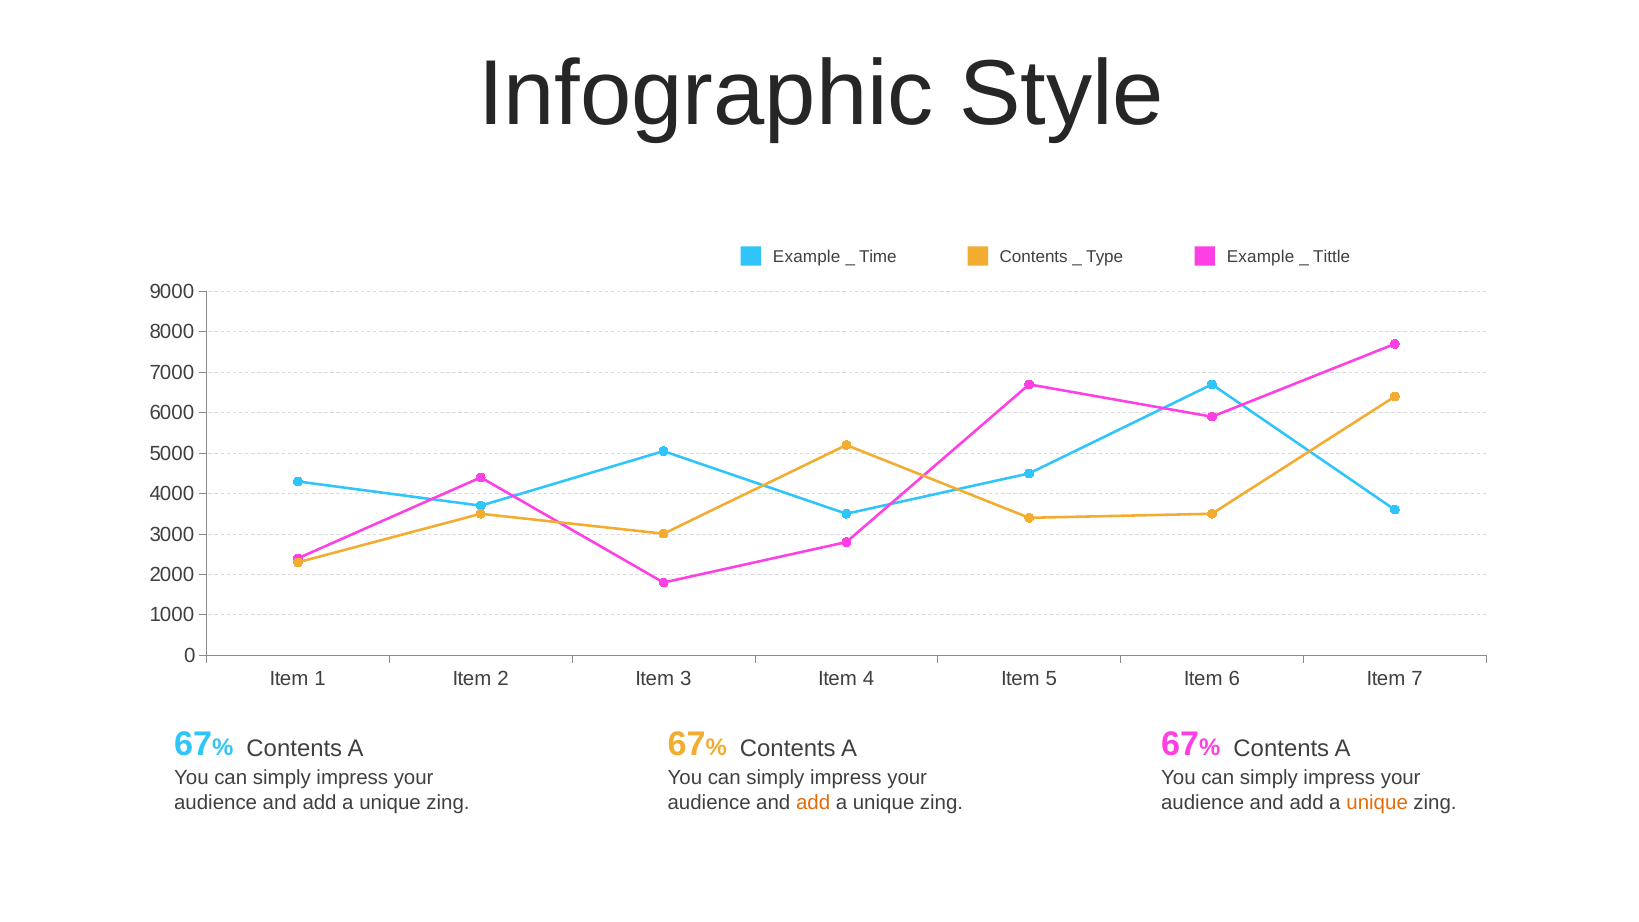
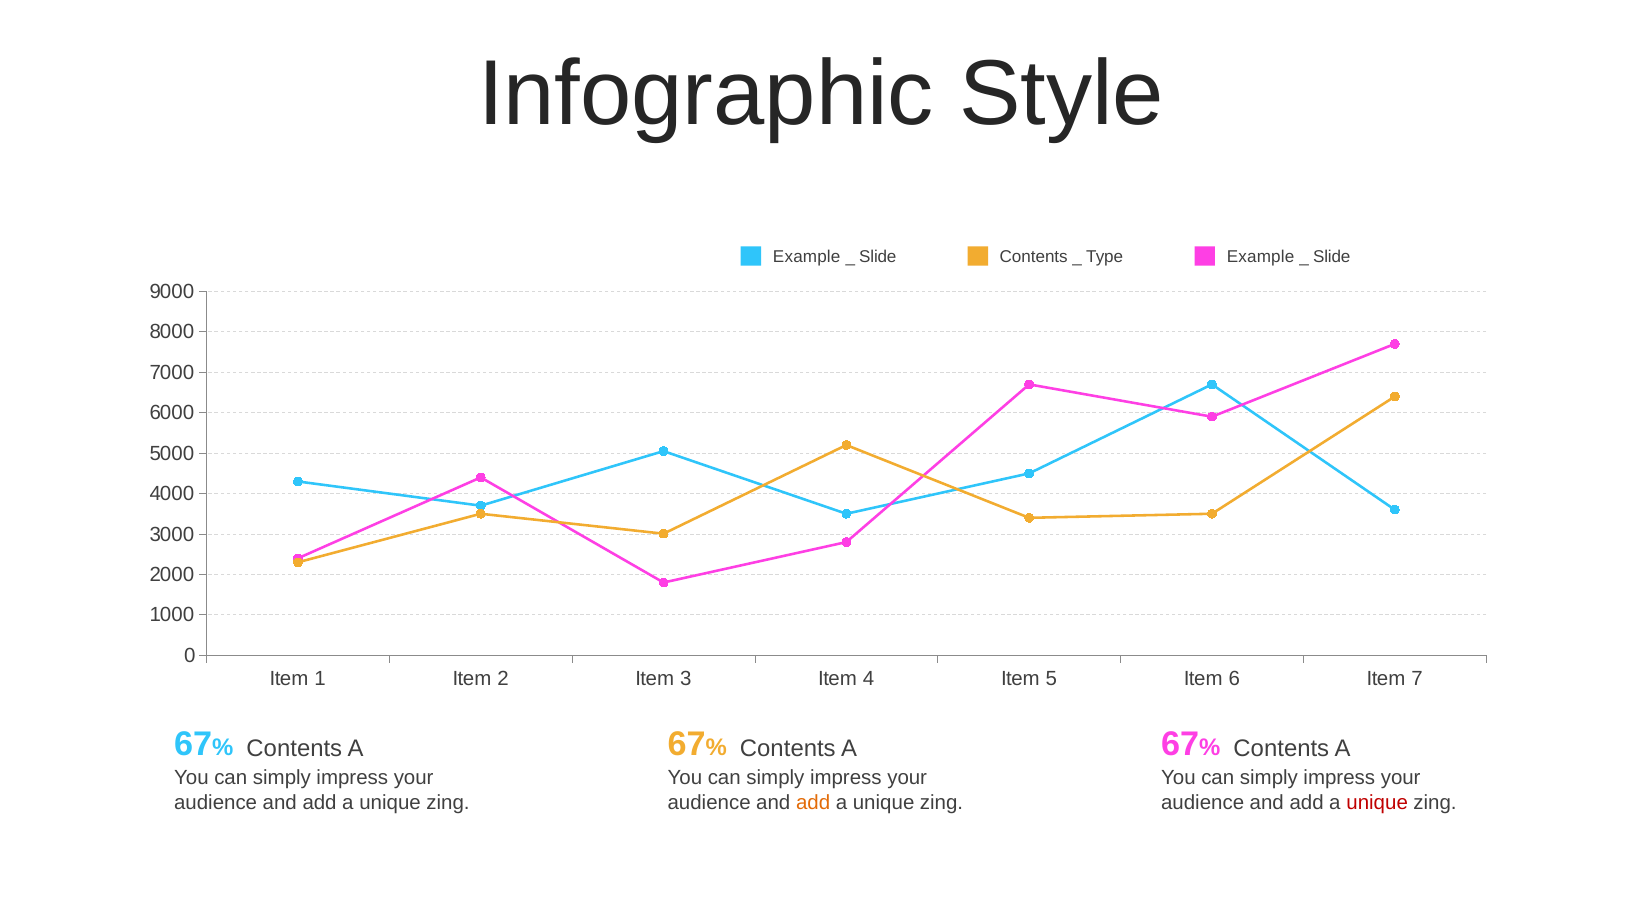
Time: Time -> Slide (878, 257)
Tittle: Tittle -> Slide (1332, 257)
unique colour: orange -> red (1377, 802)
